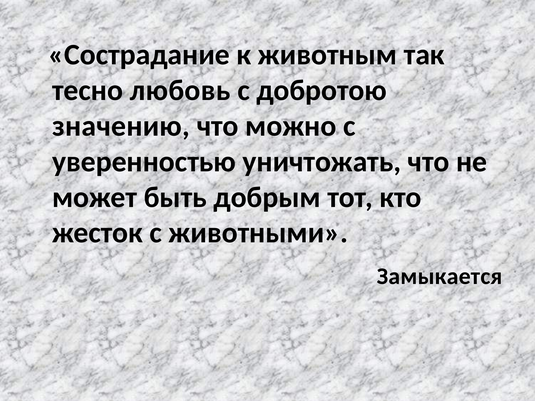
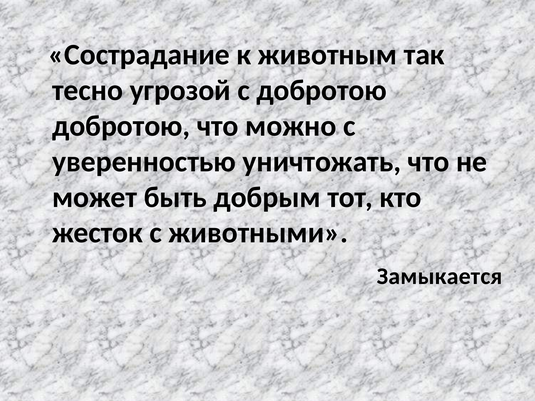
любовь: любовь -> угрозой (180, 90)
значению: значению -> добротою (121, 126)
